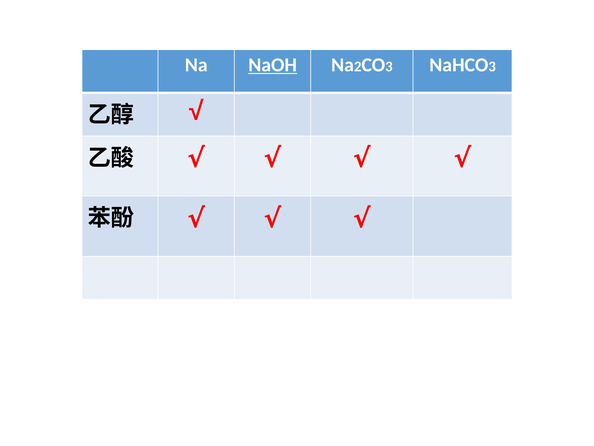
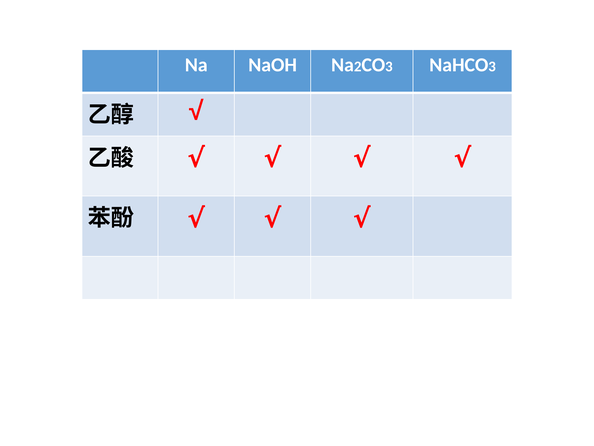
NaOH underline: present -> none (273, 65)
